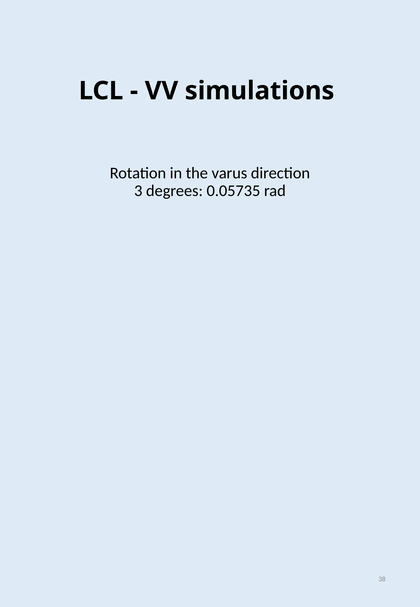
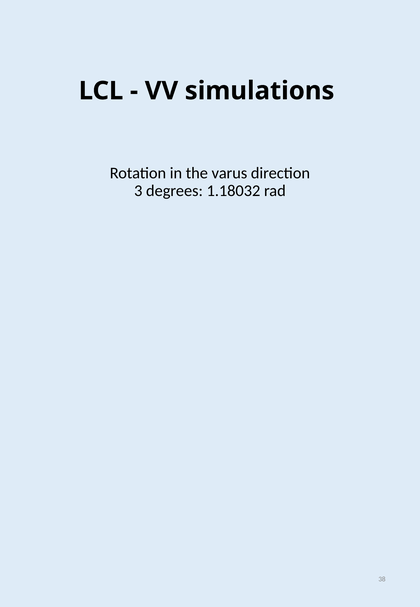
0.05735: 0.05735 -> 1.18032 (233, 191)
